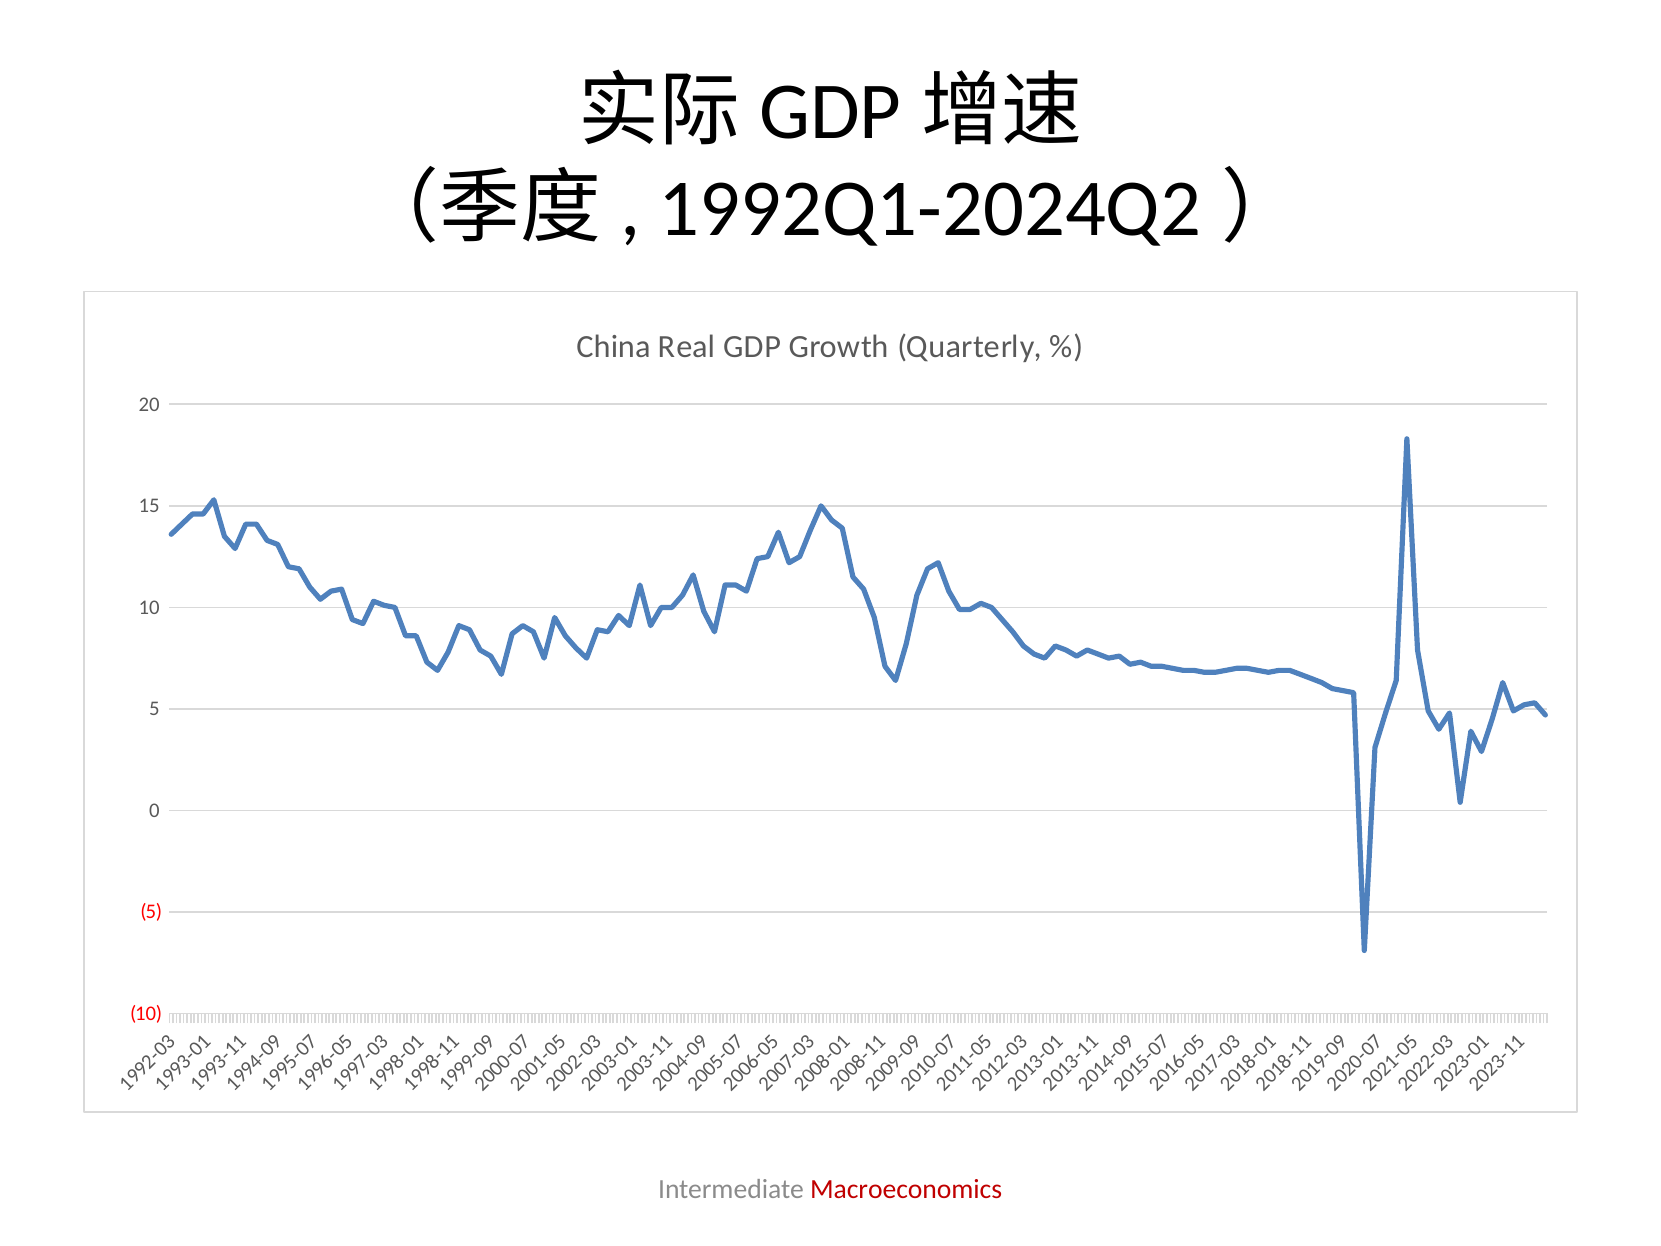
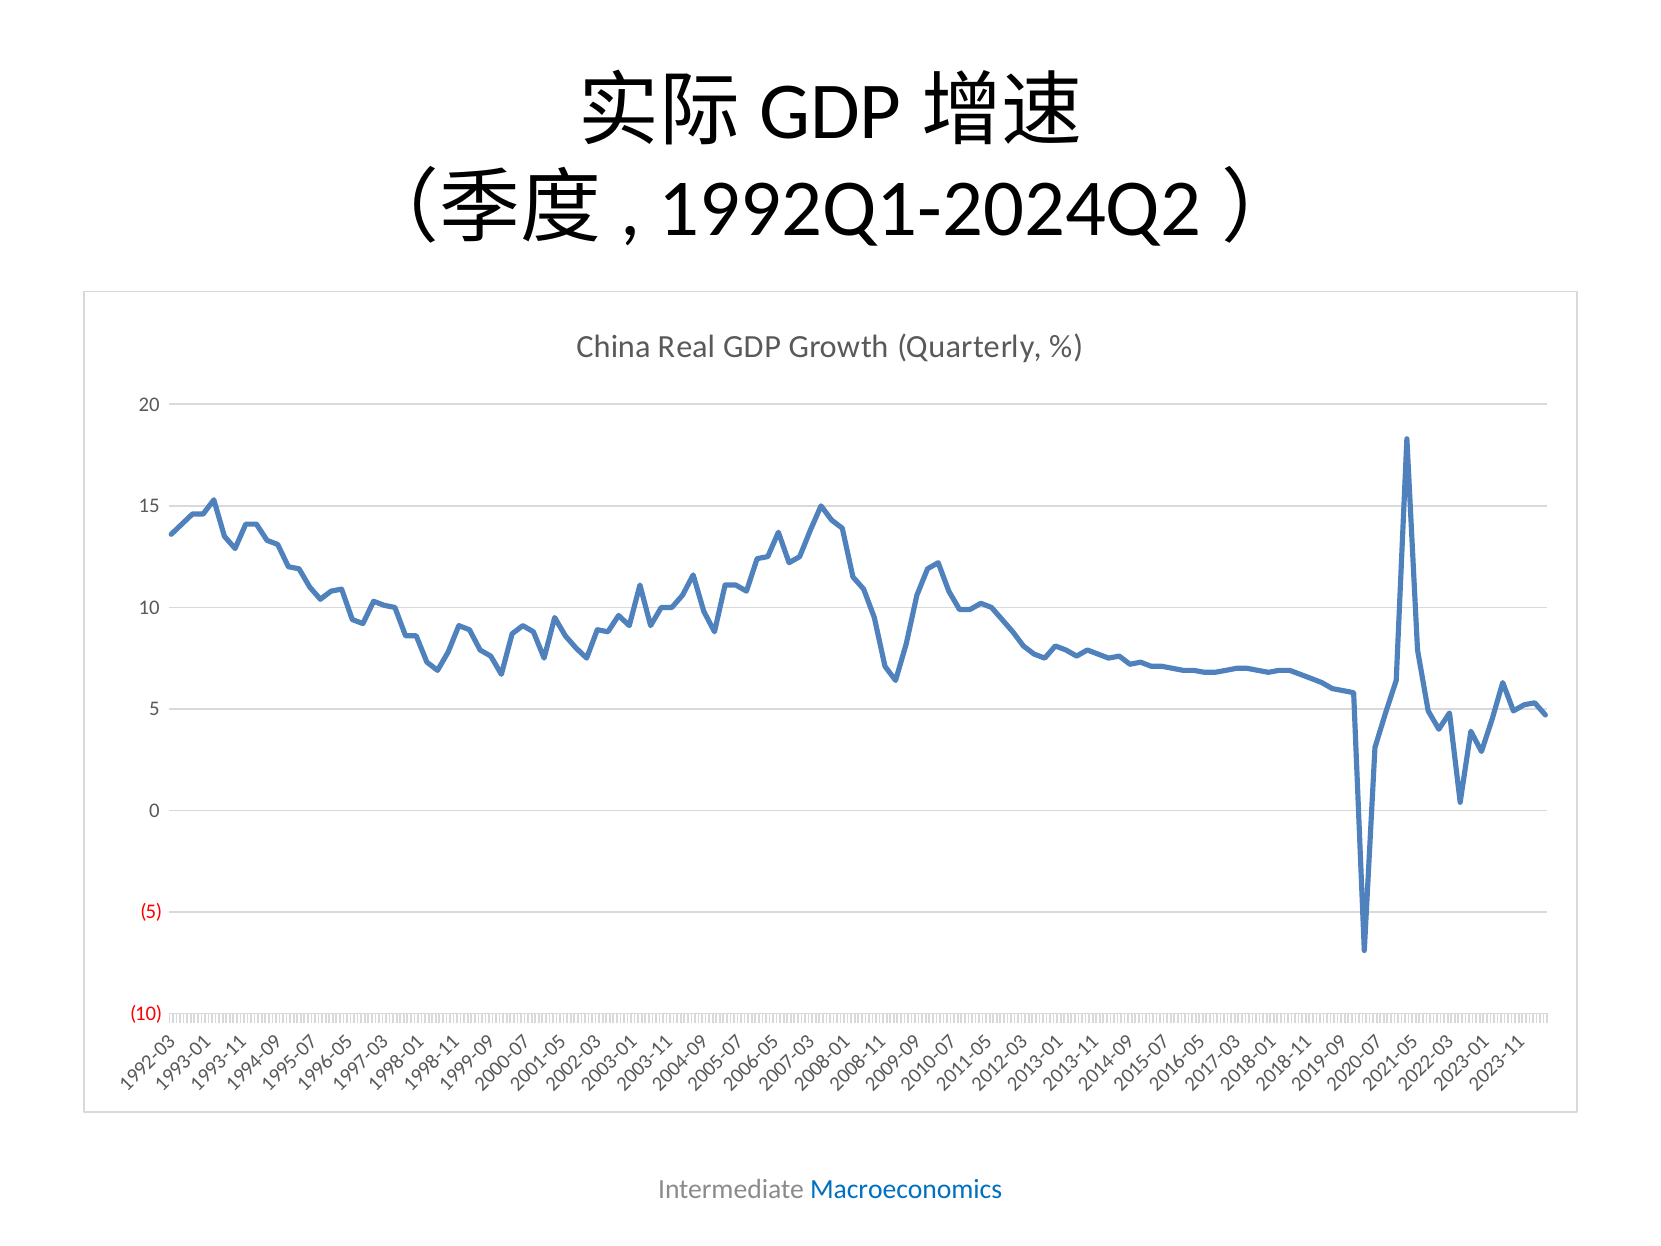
Macroeconomics colour: red -> blue (906, 1189)
